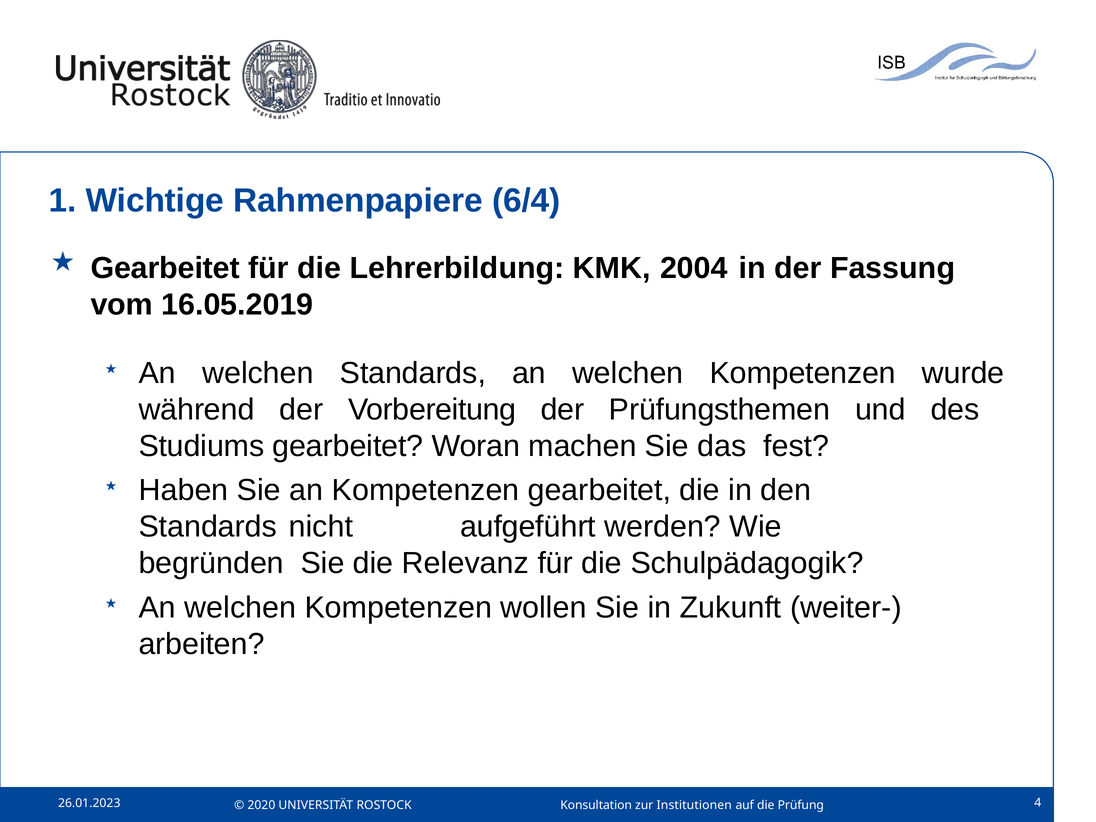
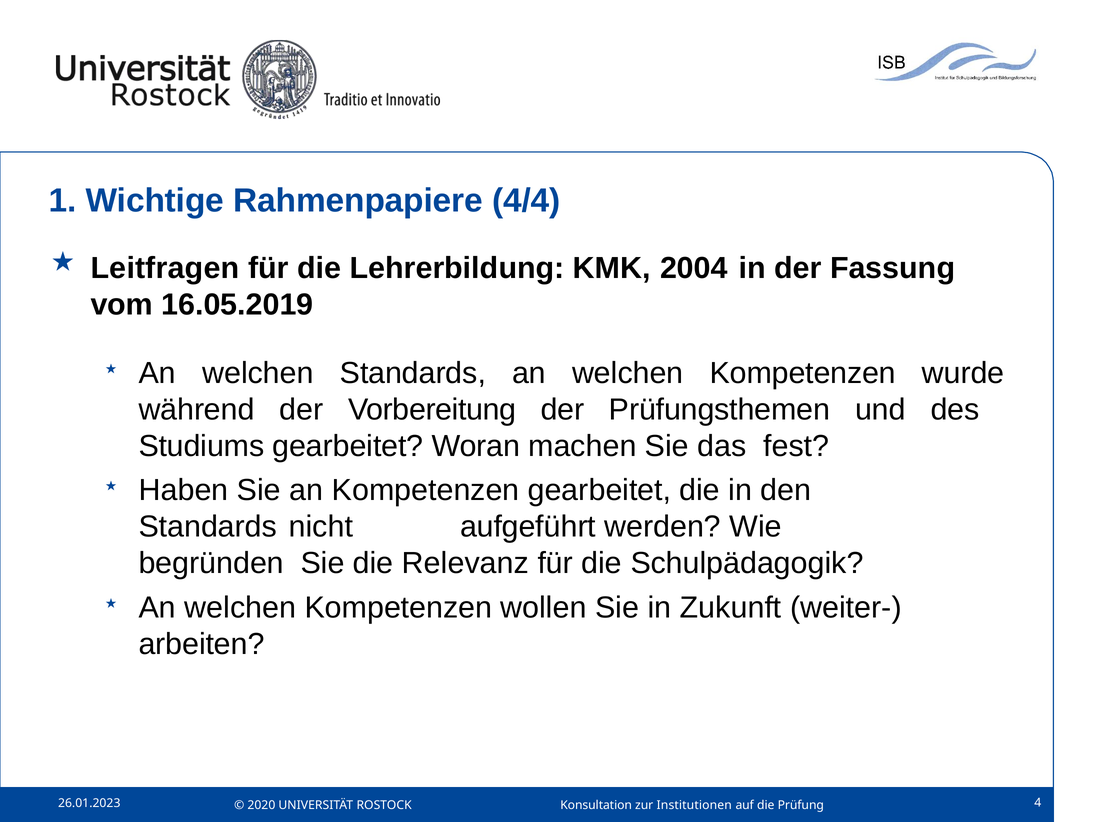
6/4: 6/4 -> 4/4 (526, 201)
Gearbeitet: Gearbeitet -> Leitfragen (165, 268)
